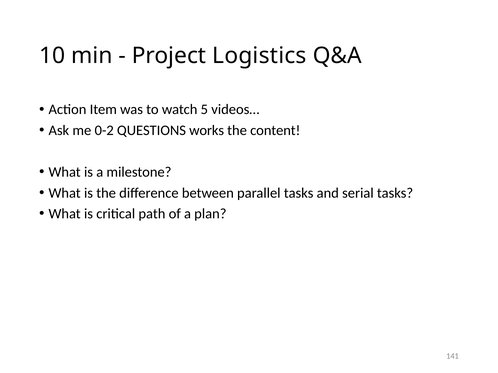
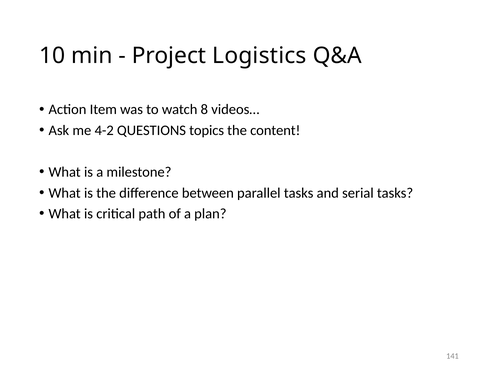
5: 5 -> 8 (204, 110)
0-2: 0-2 -> 4-2 (104, 131)
works: works -> topics (207, 131)
